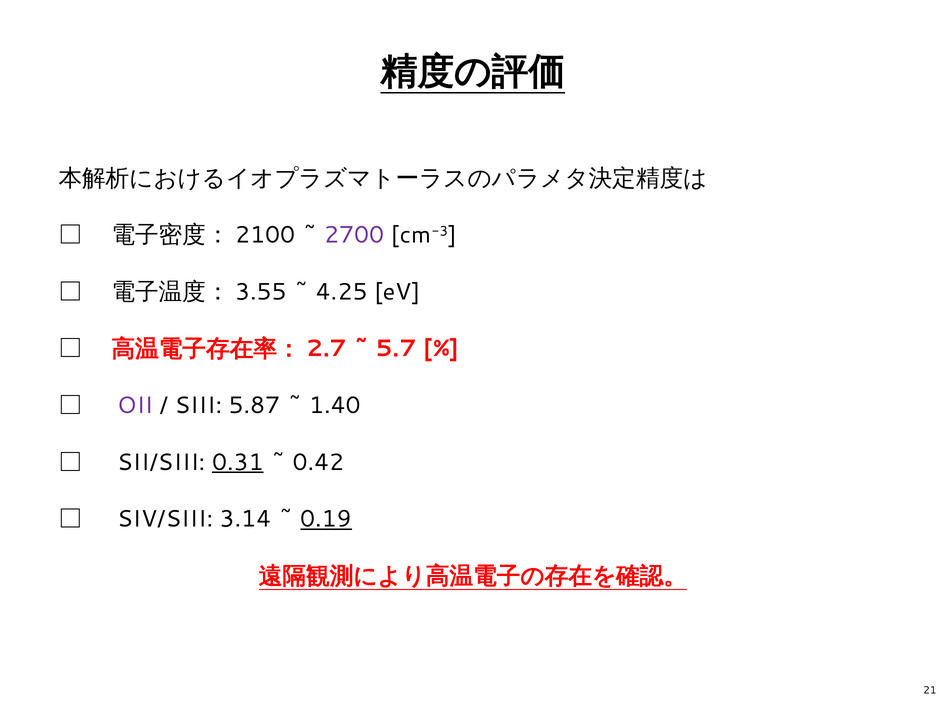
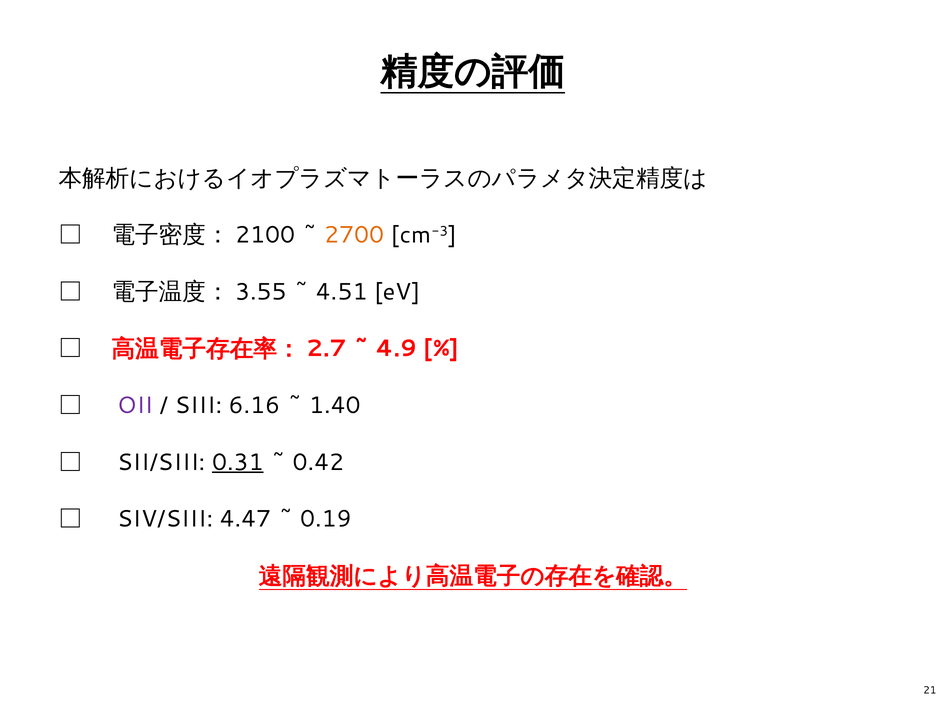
2700 colour: purple -> orange (354, 235)
4.25: 4.25 -> 4.51 (342, 292)
5.7: 5.7 -> 4.9 (396, 348)
5.87: 5.87 -> 6.16 (254, 405)
3.14: 3.14 -> 4.47 (245, 519)
0.19 underline: present -> none (326, 519)
